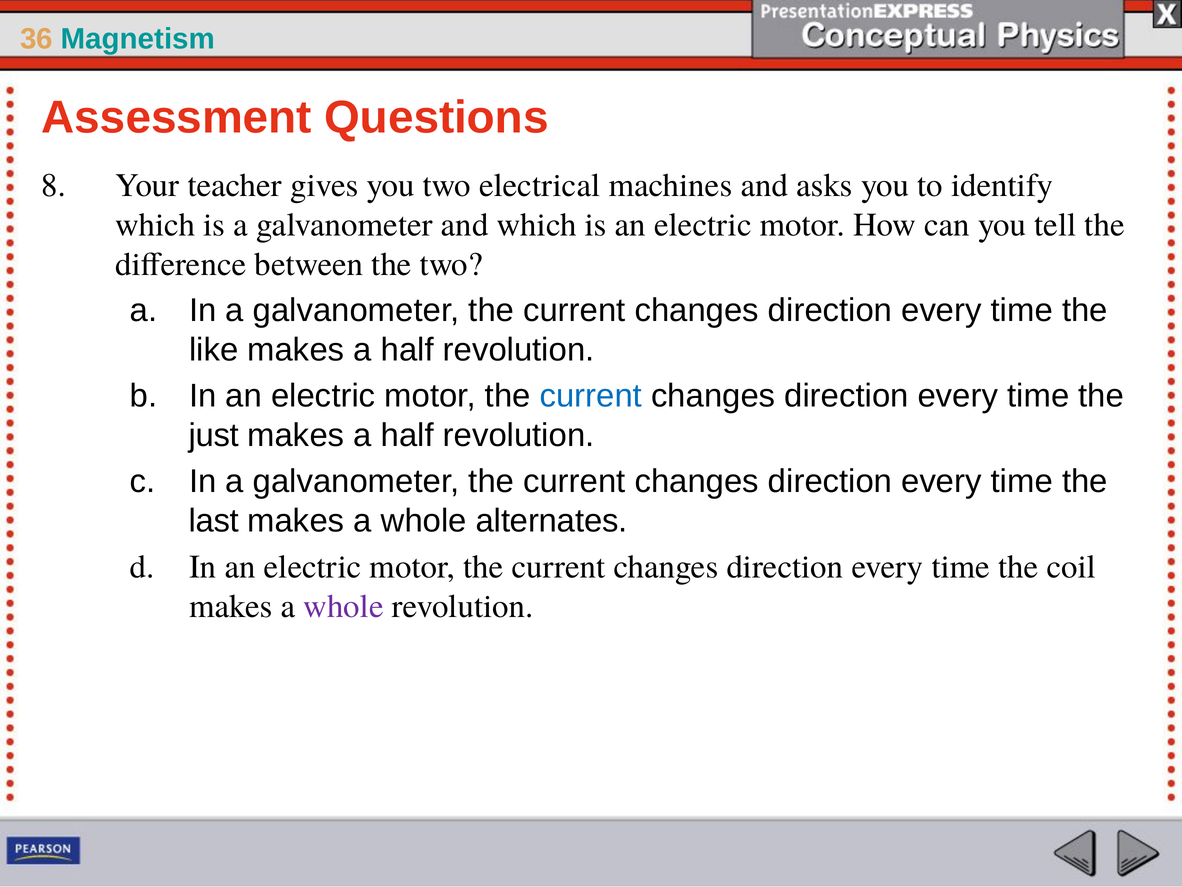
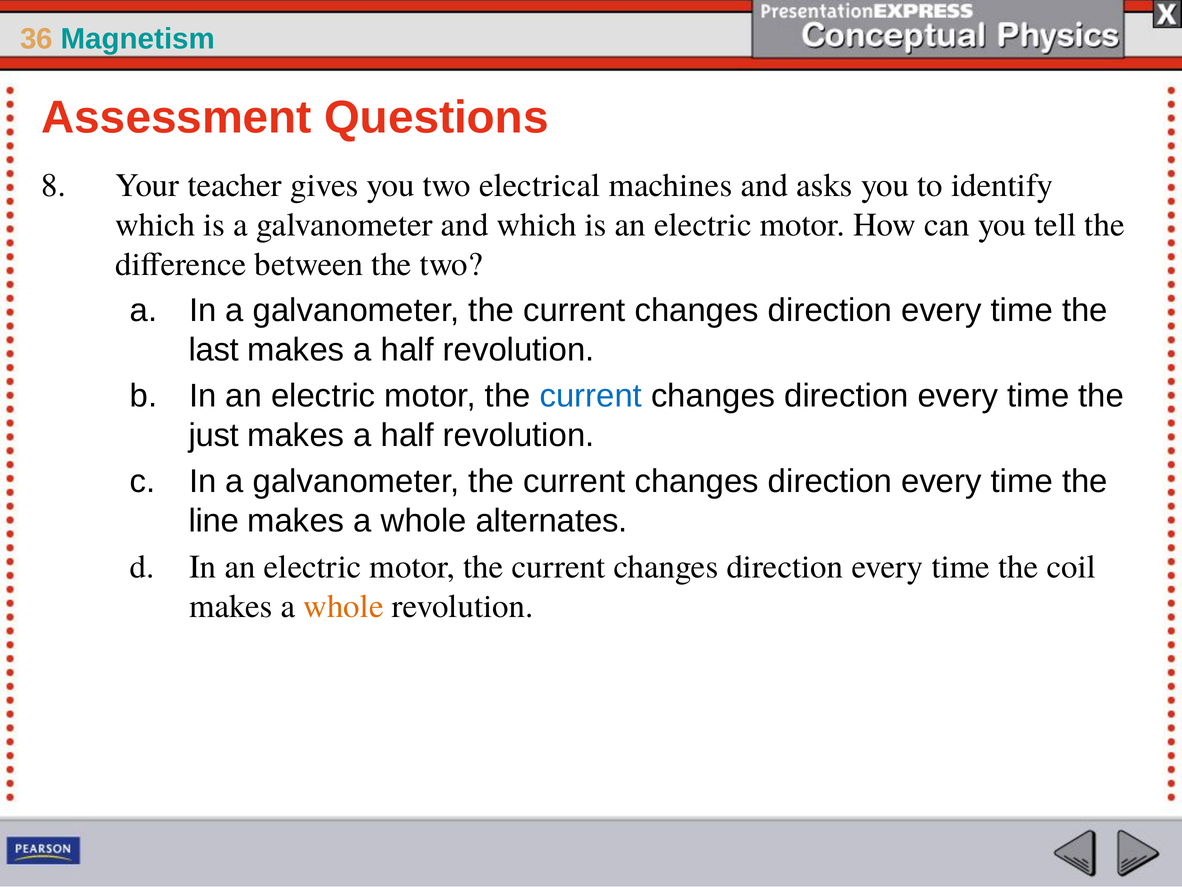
like: like -> last (214, 350)
last: last -> line (214, 520)
whole colour: purple -> orange (343, 606)
